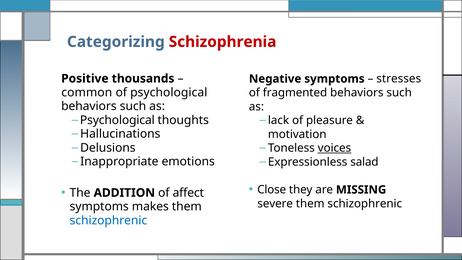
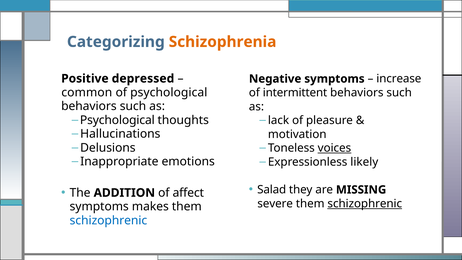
Schizophrenia colour: red -> orange (223, 42)
thousands: thousands -> depressed (143, 79)
stresses: stresses -> increase (399, 79)
fragmented: fragmented -> intermittent (295, 93)
salad: salad -> likely (364, 162)
Close: Close -> Salad (272, 190)
schizophrenic underline: none -> present (365, 204)
